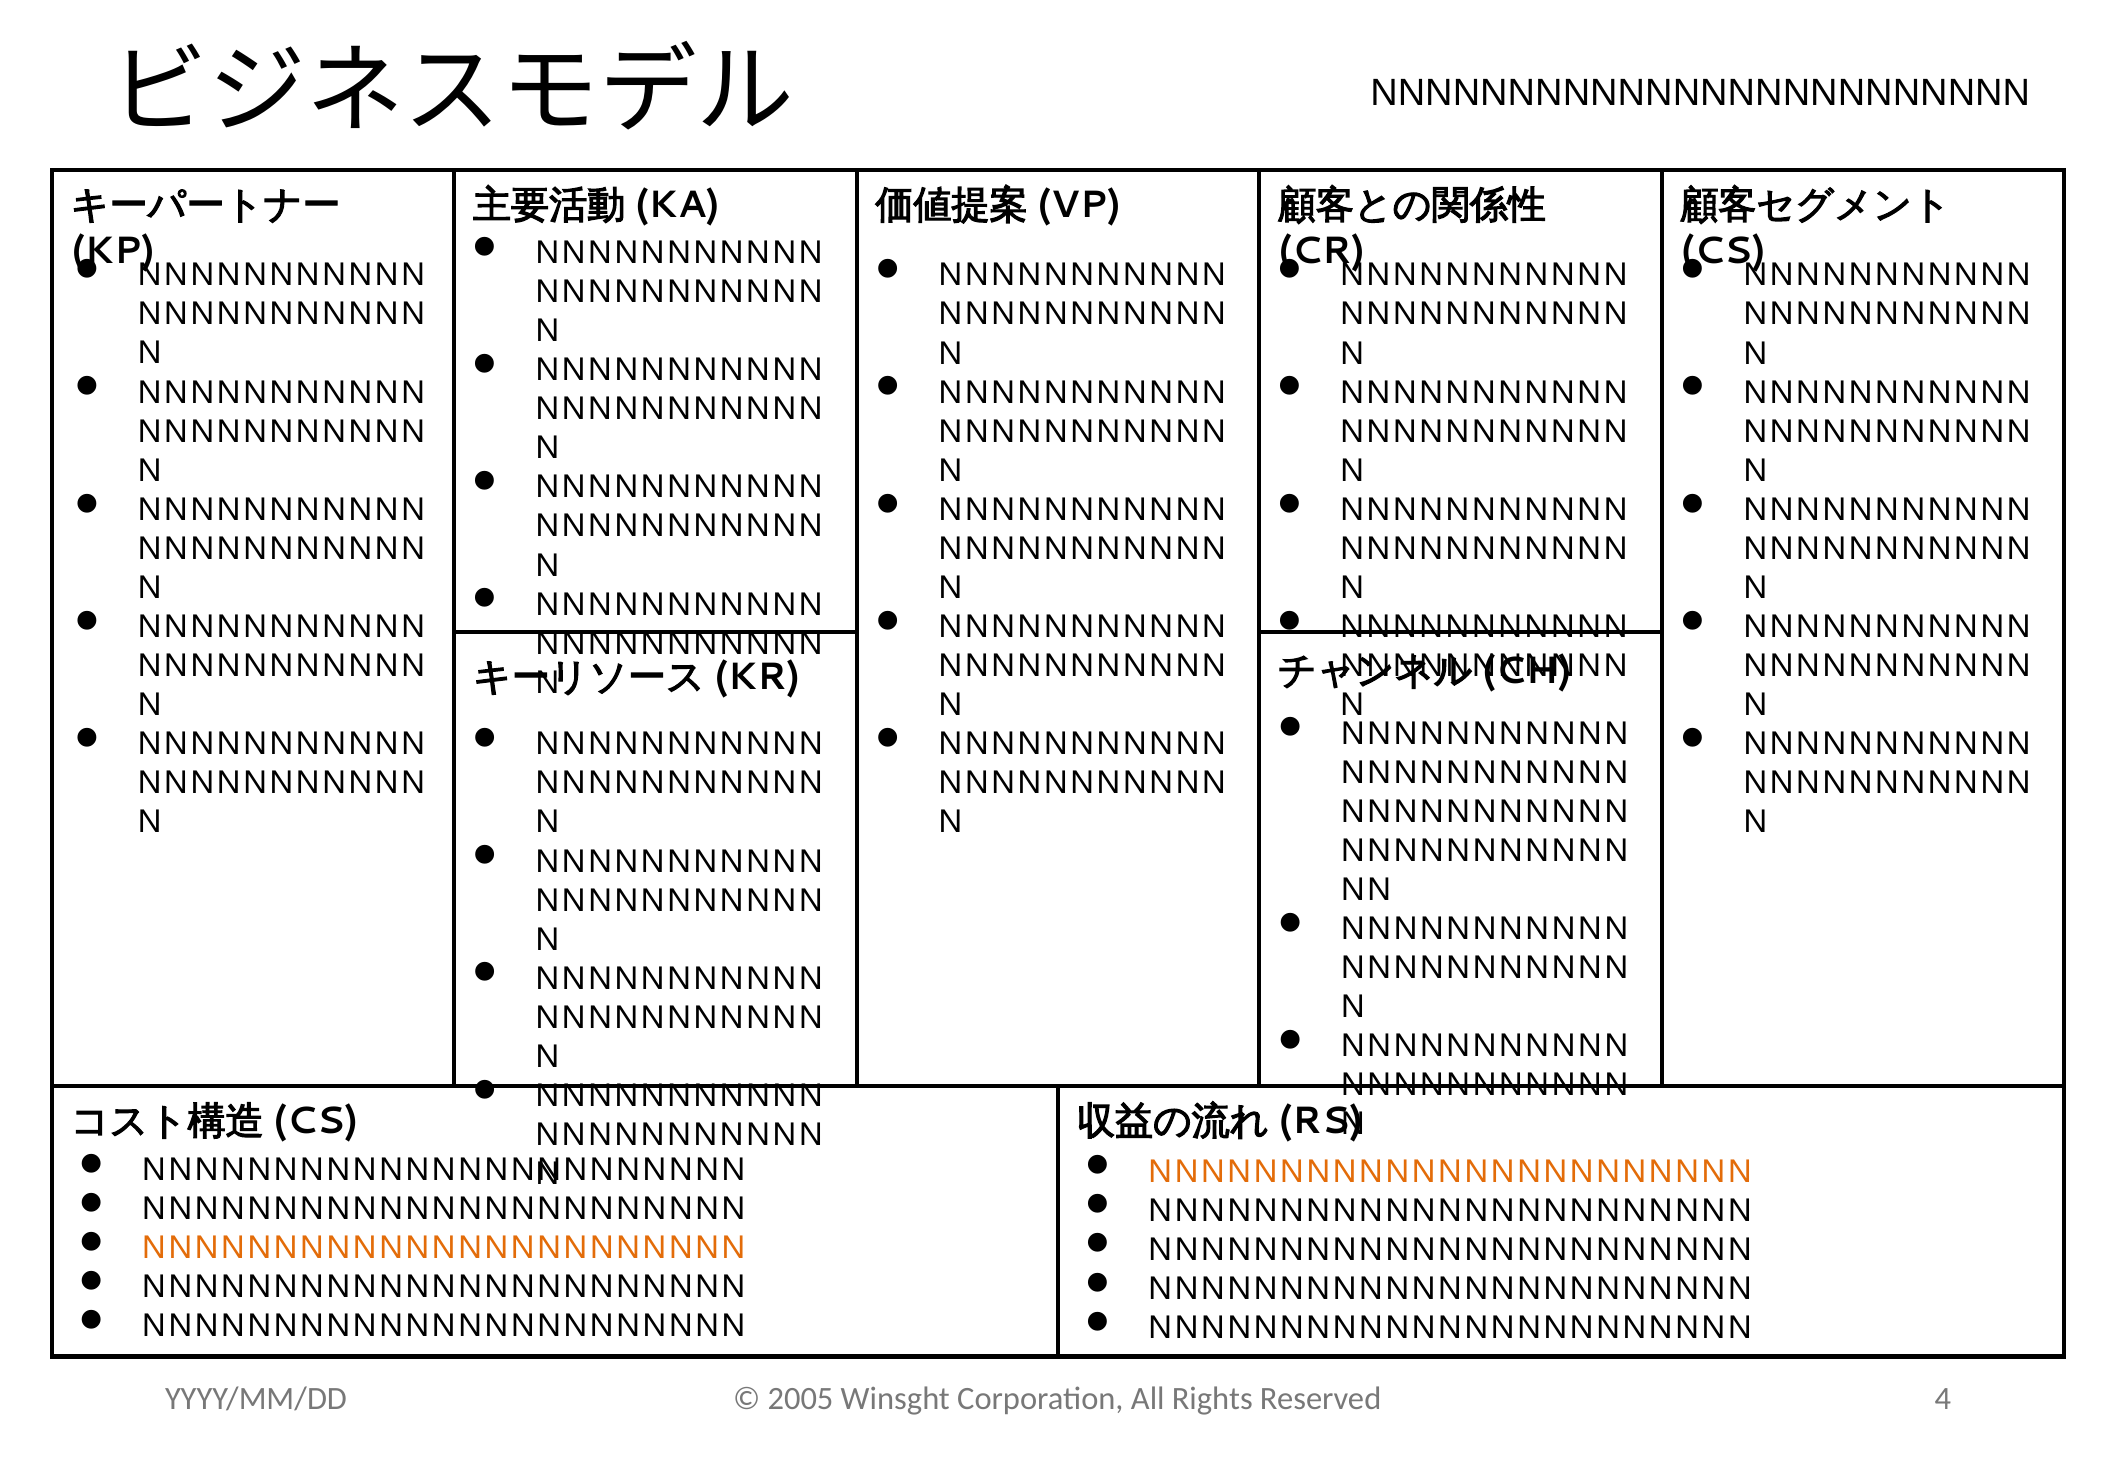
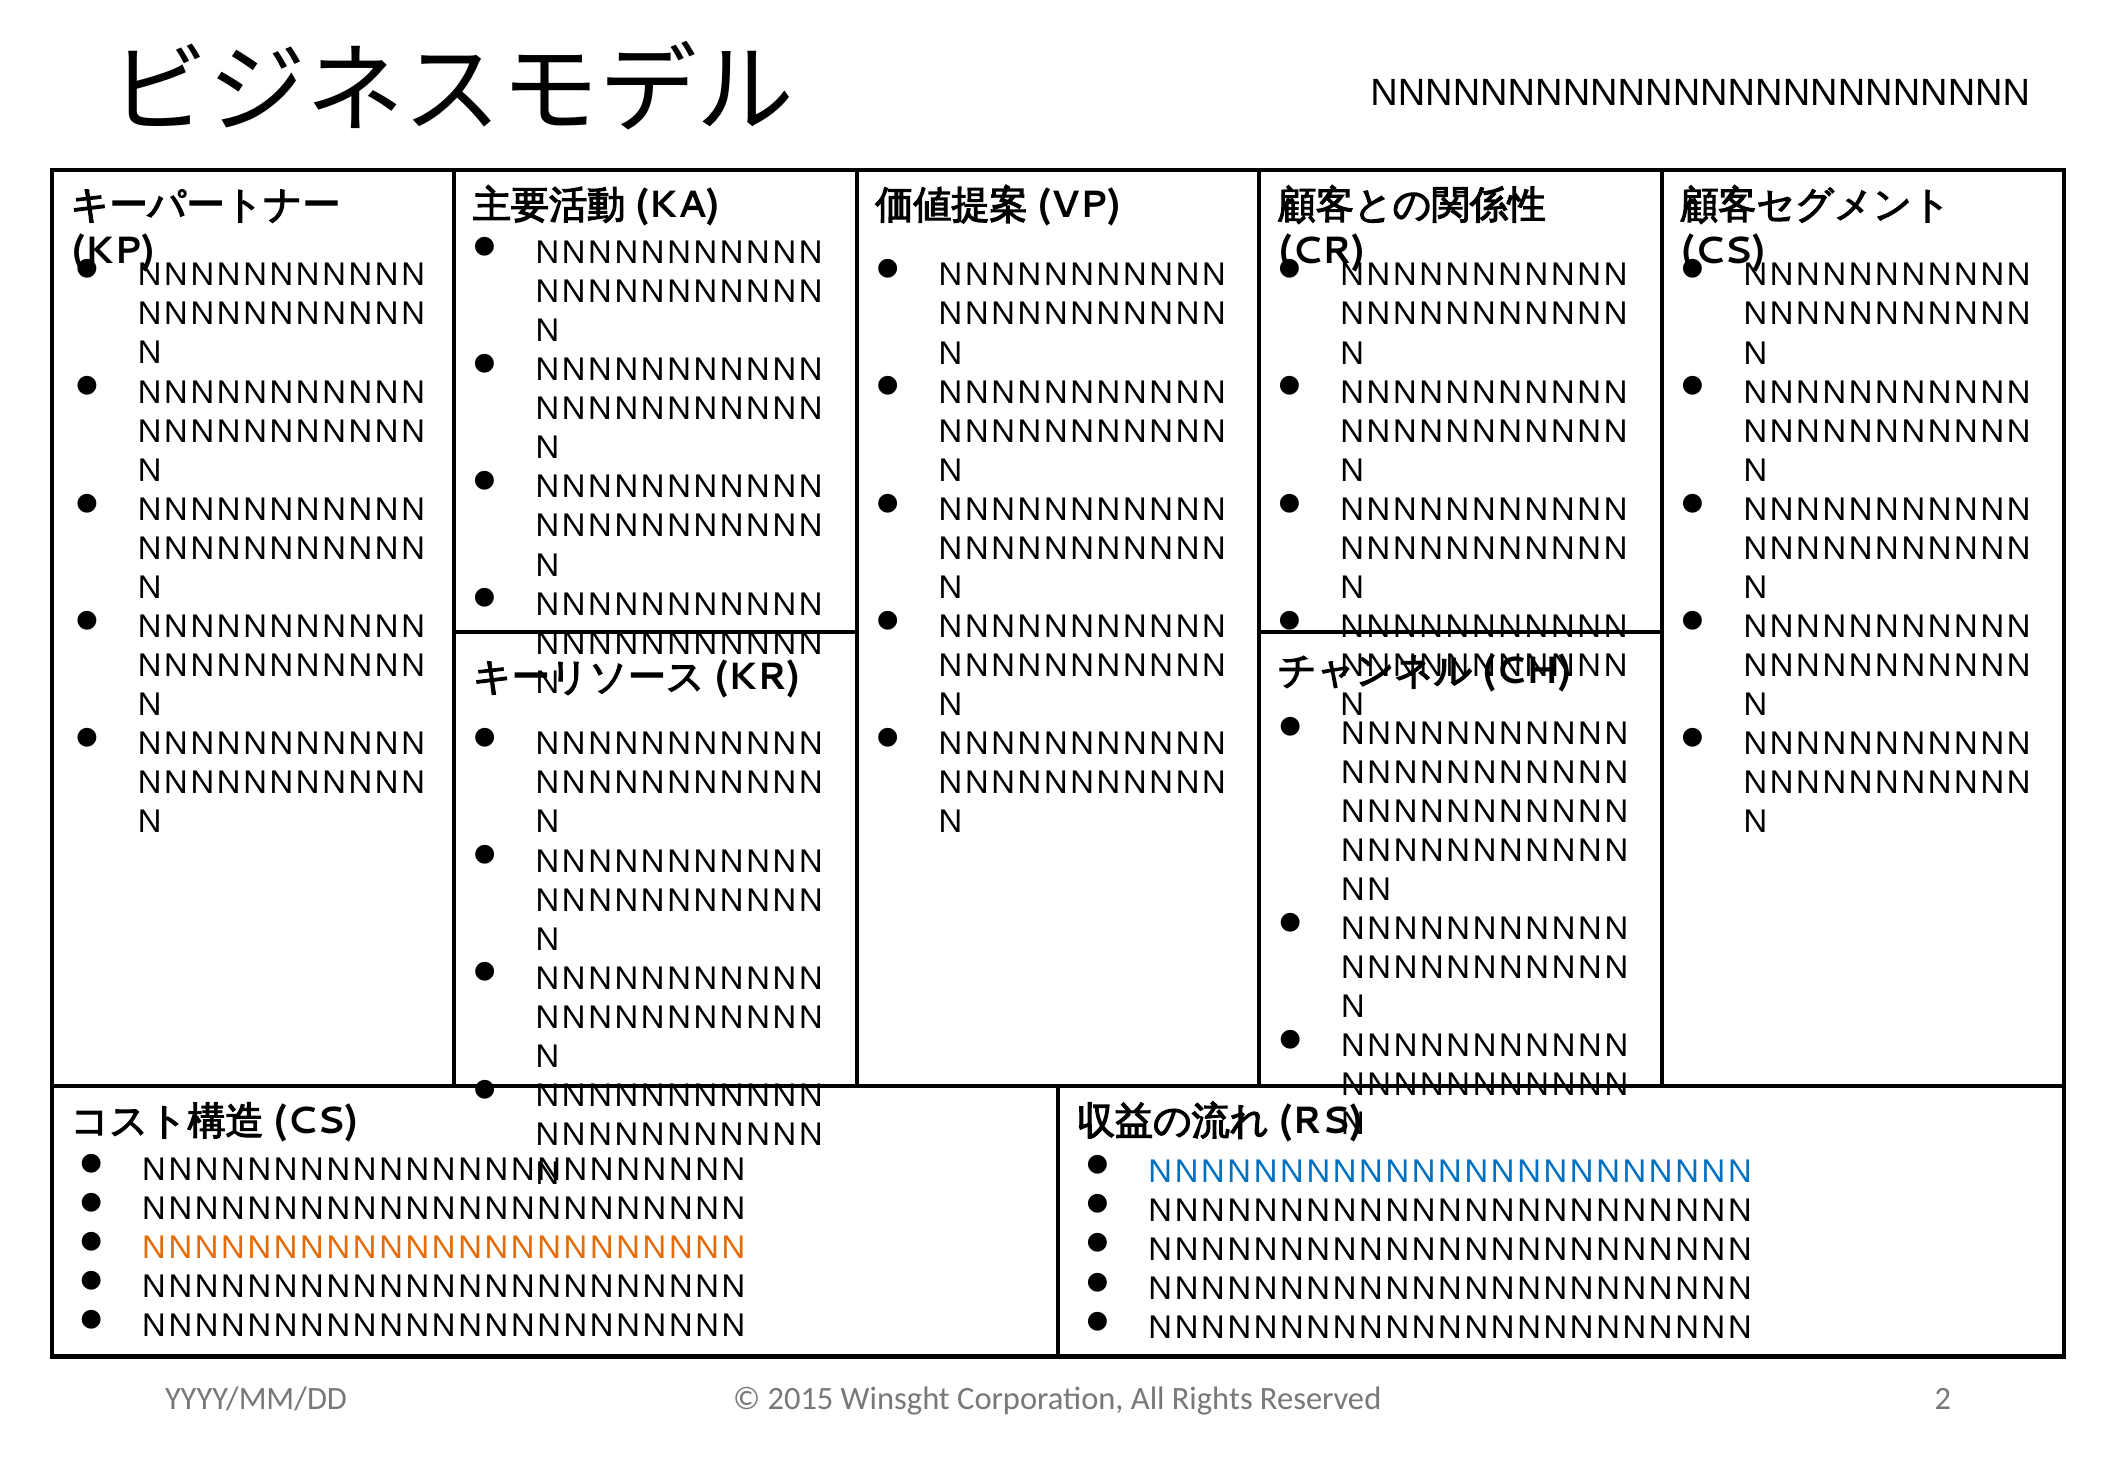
NNNNNNNNNNNNNNNNNNNNNNN colour: orange -> blue (1449, 1171)
2005: 2005 -> 2015 (801, 1399)
4: 4 -> 2 (1943, 1399)
